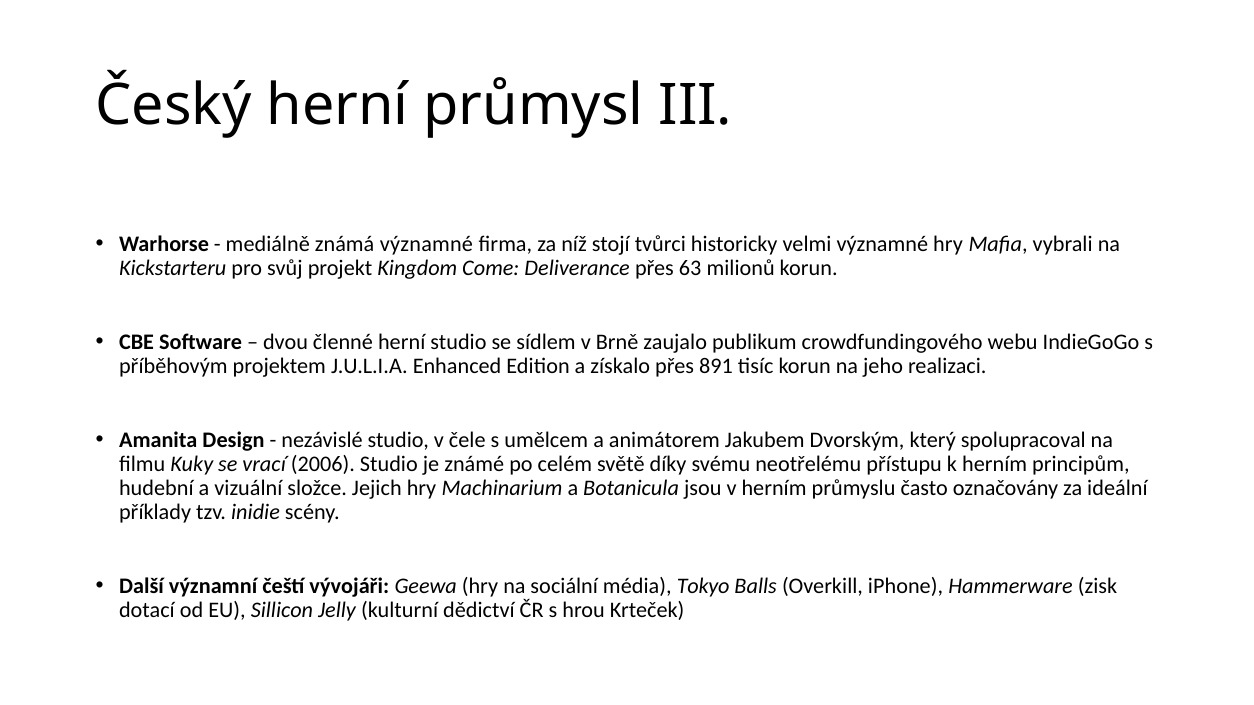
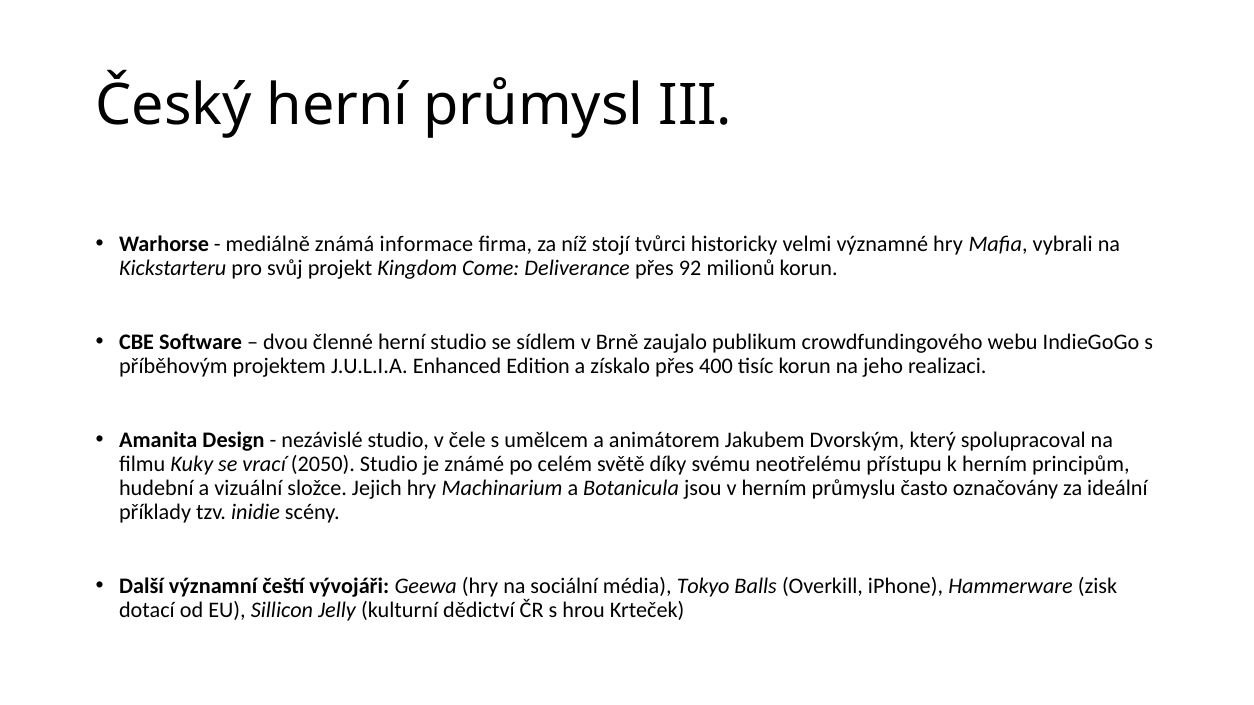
známá významné: významné -> informace (426, 244)
63: 63 -> 92 (690, 268)
891: 891 -> 400 (716, 366)
2006: 2006 -> 2050 (323, 464)
